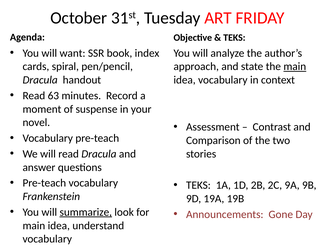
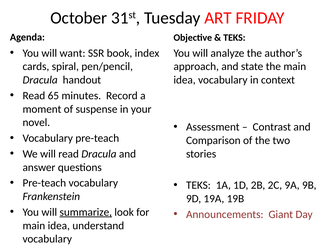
main underline: present -> none (295, 66)
63: 63 -> 65 (53, 95)
Gone: Gone -> Giant (281, 214)
